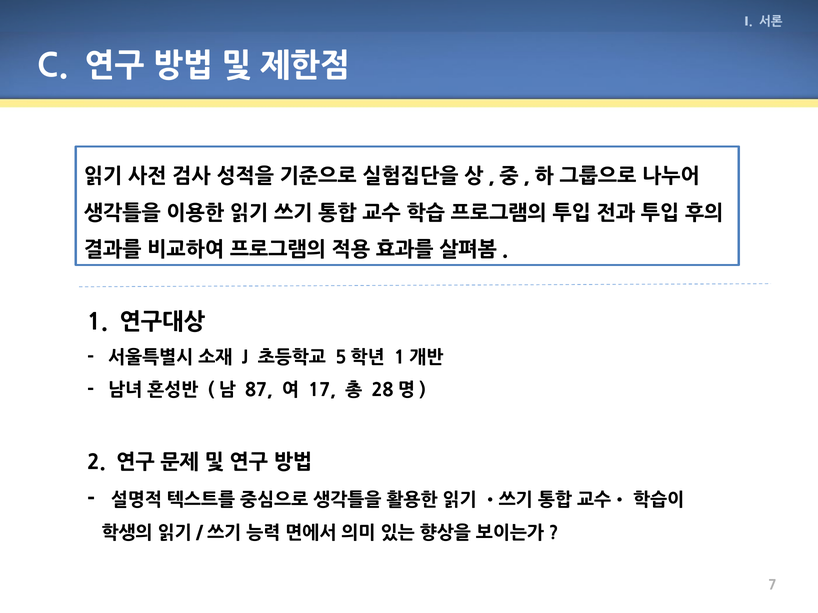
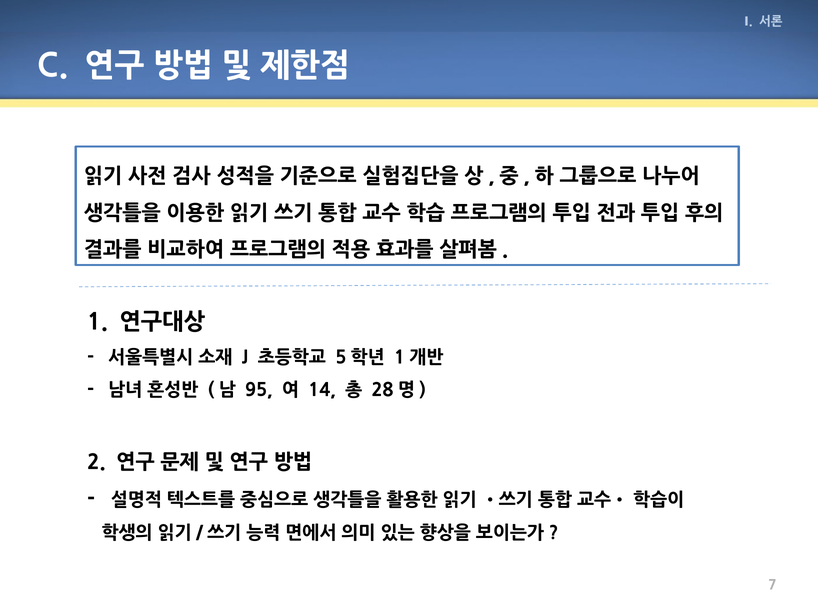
87: 87 -> 95 (259, 391)
17: 17 -> 14 (322, 391)
